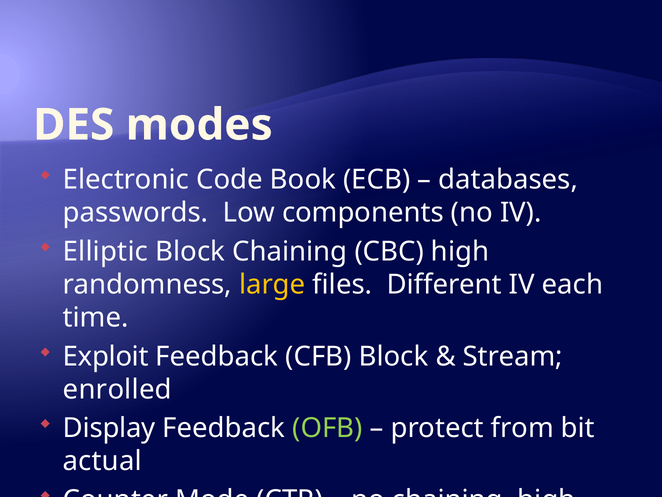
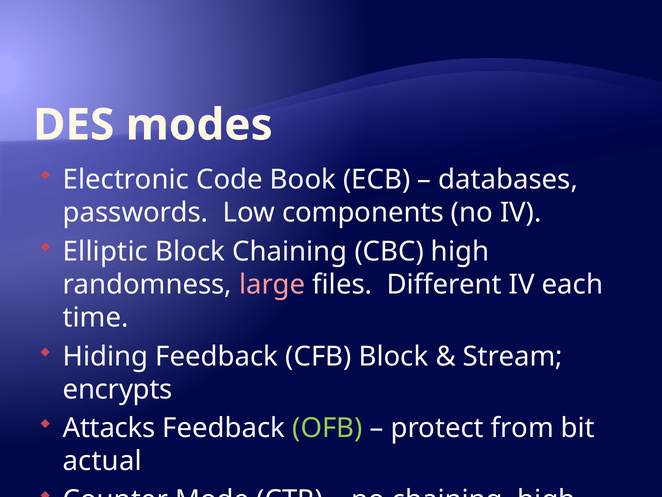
large colour: yellow -> pink (272, 284)
Exploit: Exploit -> Hiding (106, 356)
enrolled: enrolled -> encrypts (118, 389)
Display: Display -> Attacks (109, 428)
